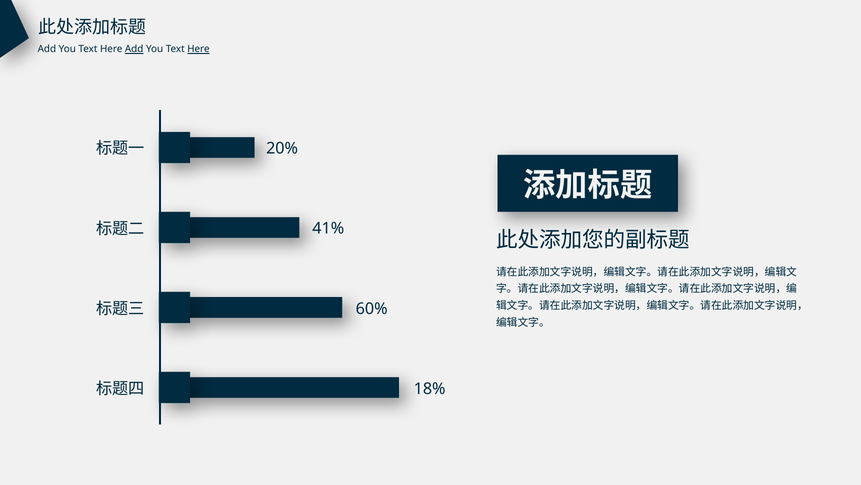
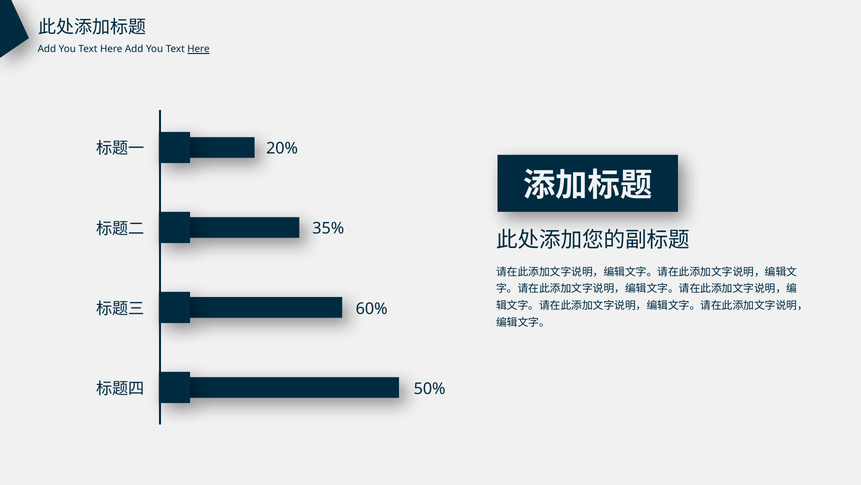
Add underline: present -> none (134, 49)
41%: 41% -> 35% (328, 228)
18%: 18% -> 50% (430, 388)
